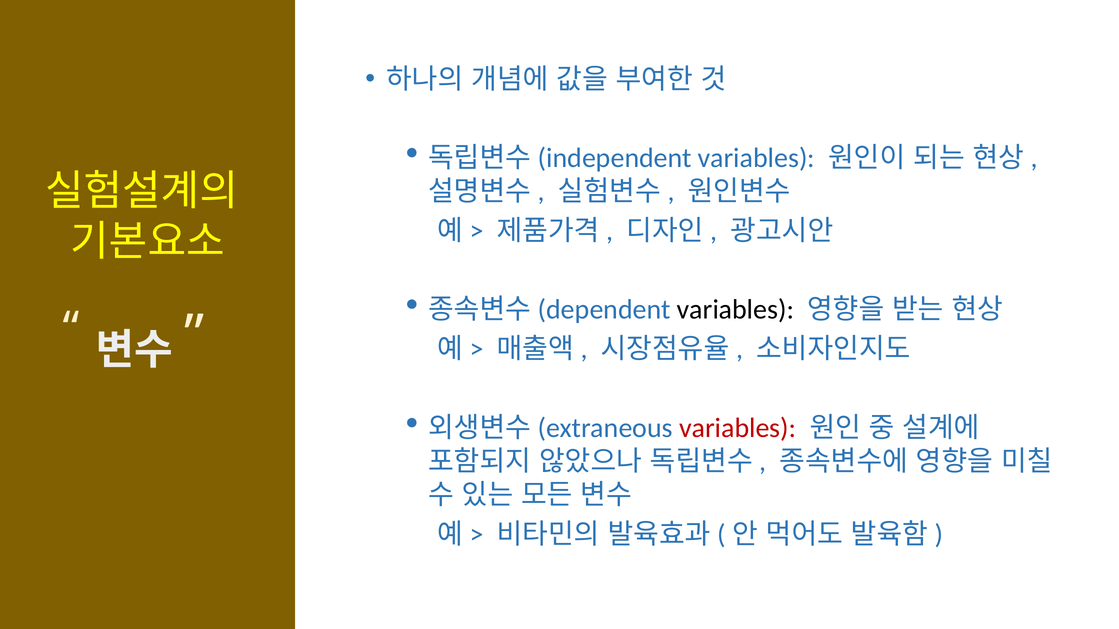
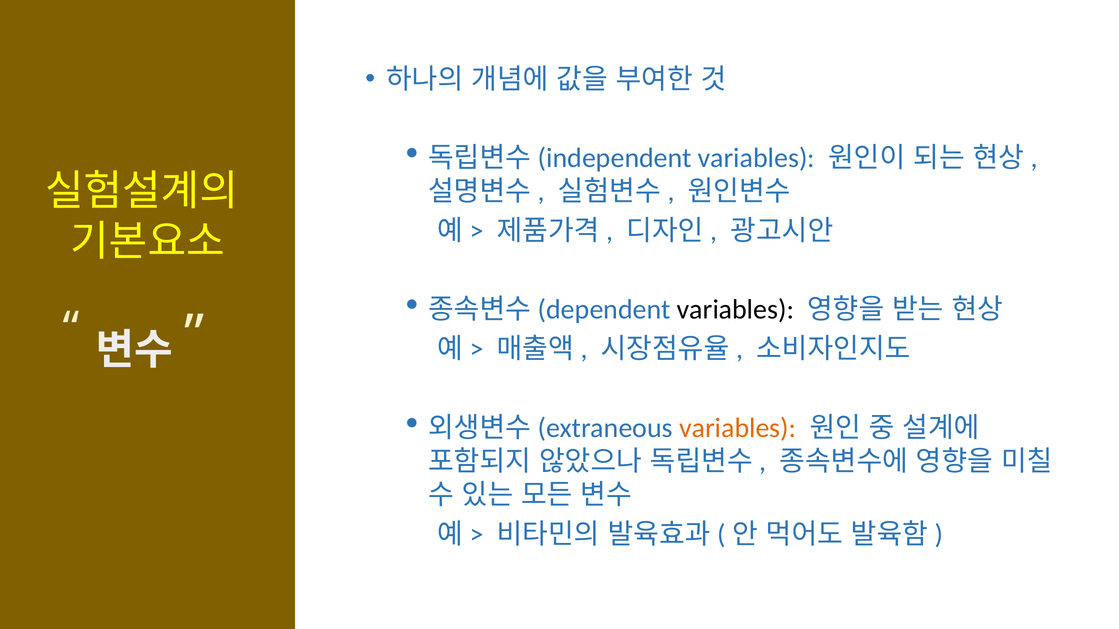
variables colour: red -> orange (738, 428)
